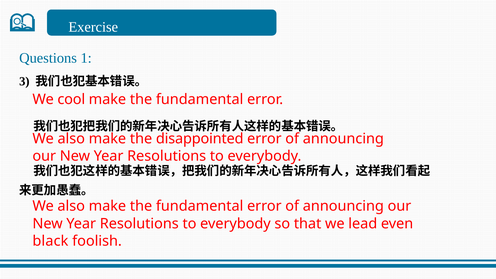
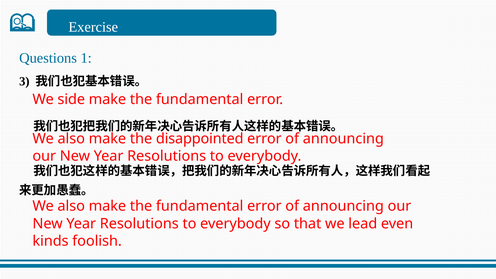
cool: cool -> side (71, 99)
black: black -> kinds (51, 241)
